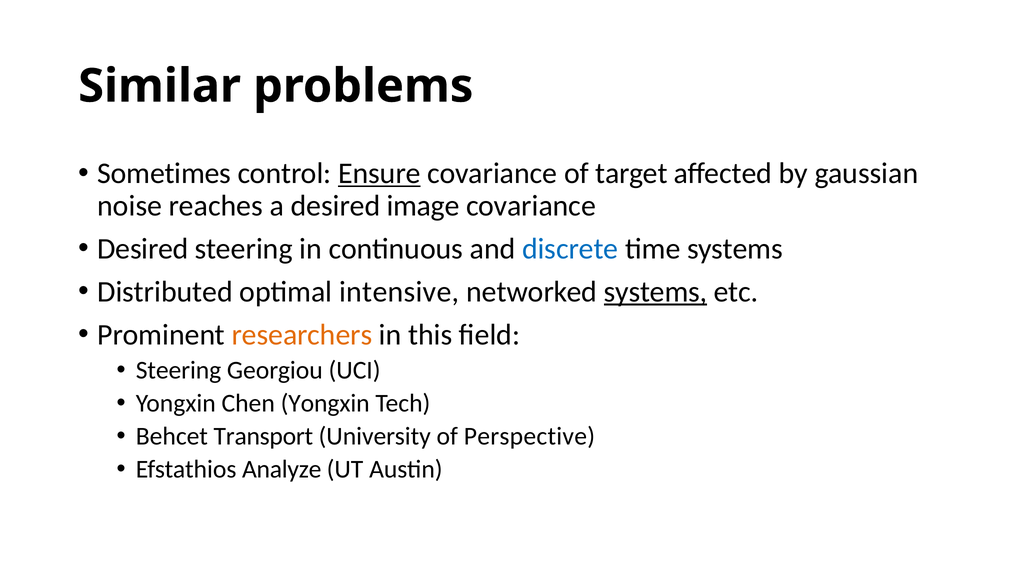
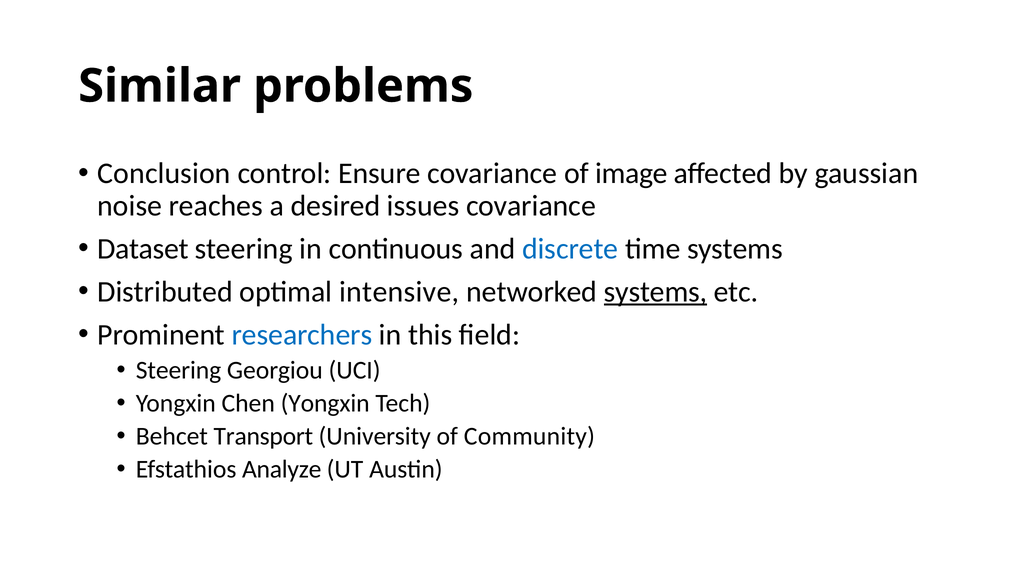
Sometimes: Sometimes -> Conclusion (164, 173)
Ensure underline: present -> none (379, 173)
target: target -> image (631, 173)
image: image -> issues (423, 206)
Desired: Desired -> Dataset (143, 249)
researchers colour: orange -> blue (302, 335)
Perspective: Perspective -> Community (529, 436)
